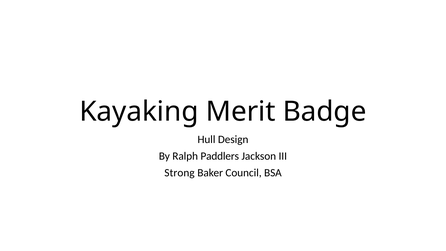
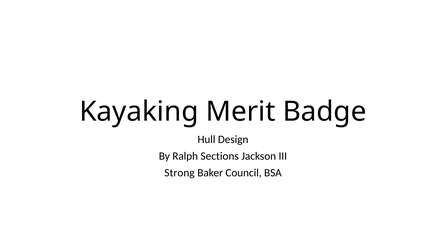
Paddlers: Paddlers -> Sections (220, 156)
